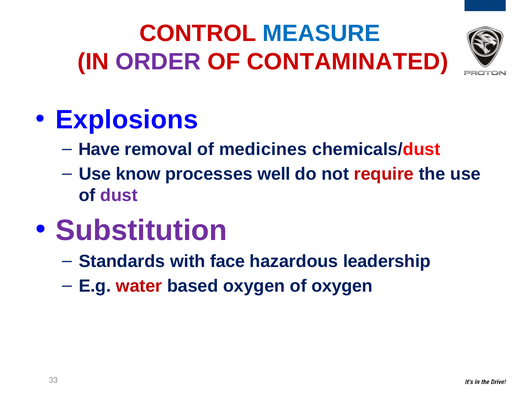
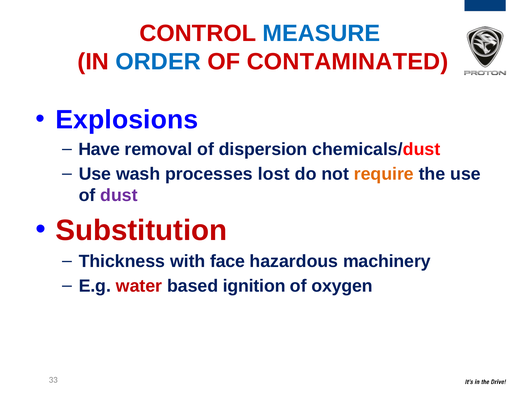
ORDER colour: purple -> blue (158, 62)
medicines: medicines -> dispersion (263, 149)
know: know -> wash (138, 174)
well: well -> lost (274, 174)
require colour: red -> orange (384, 174)
Substitution colour: purple -> red (141, 230)
Standards: Standards -> Thickness (122, 261)
leadership: leadership -> machinery (387, 261)
based oxygen: oxygen -> ignition (254, 286)
